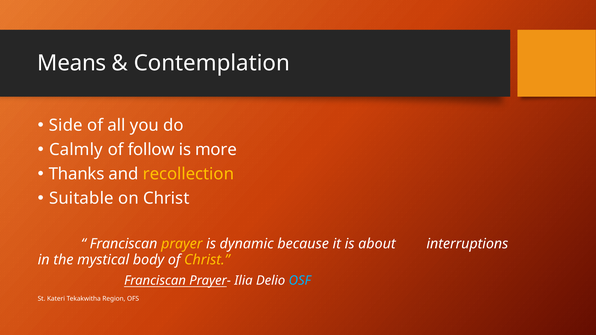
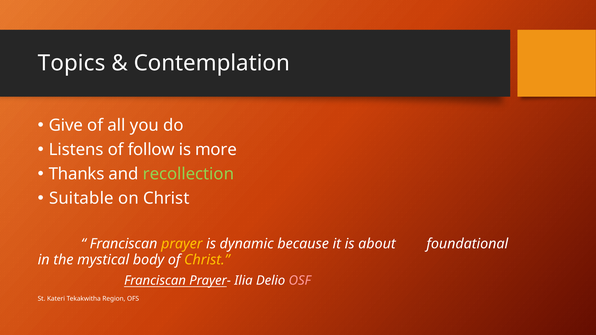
Means: Means -> Topics (72, 63)
Side: Side -> Give (66, 125)
Calmly: Calmly -> Listens (76, 150)
recollection colour: yellow -> light green (188, 174)
interruptions: interruptions -> foundational (467, 244)
OSF colour: light blue -> pink (300, 281)
